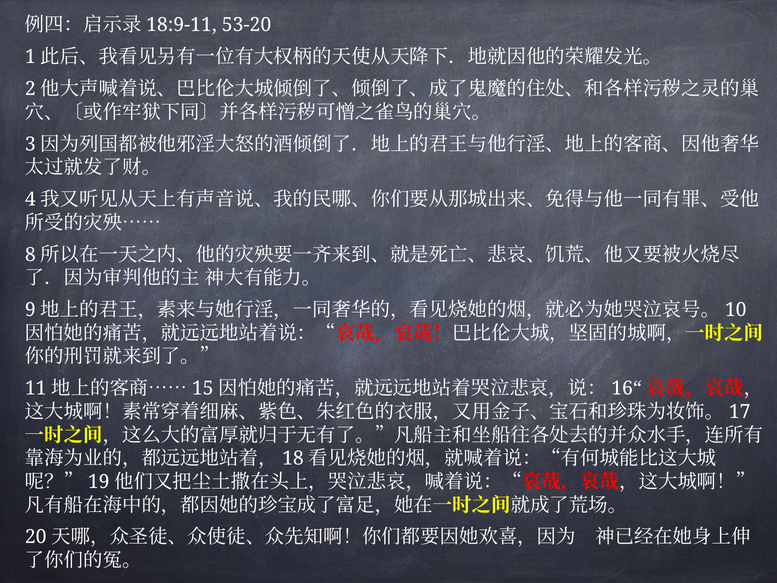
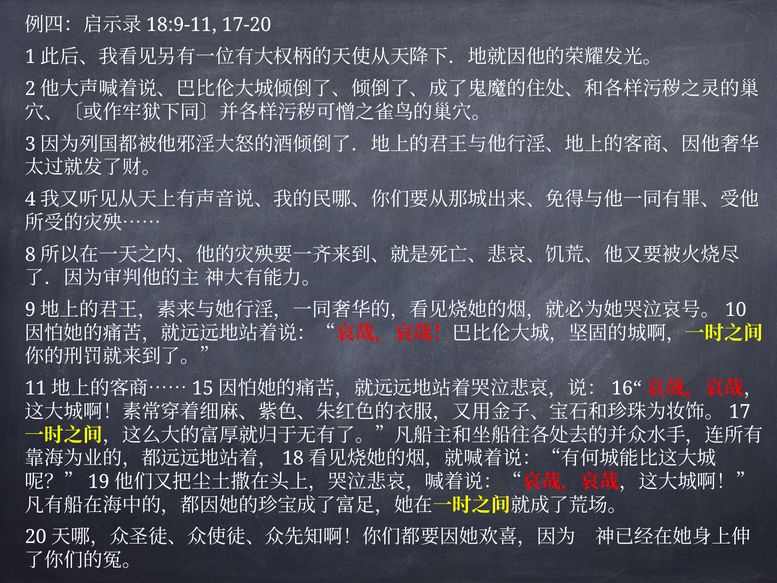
53-20: 53-20 -> 17-20 (247, 25)
